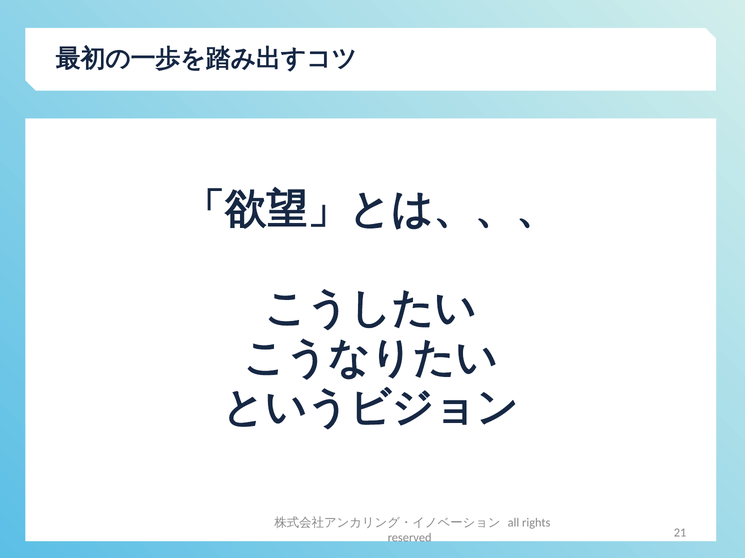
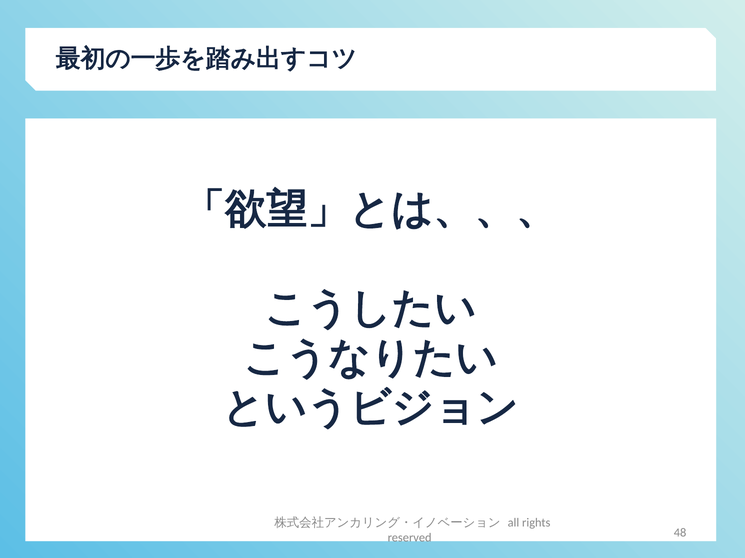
21: 21 -> 48 (680, 533)
